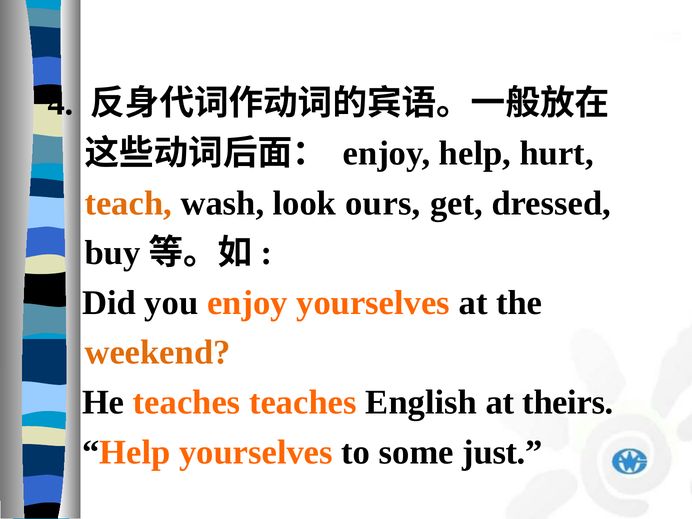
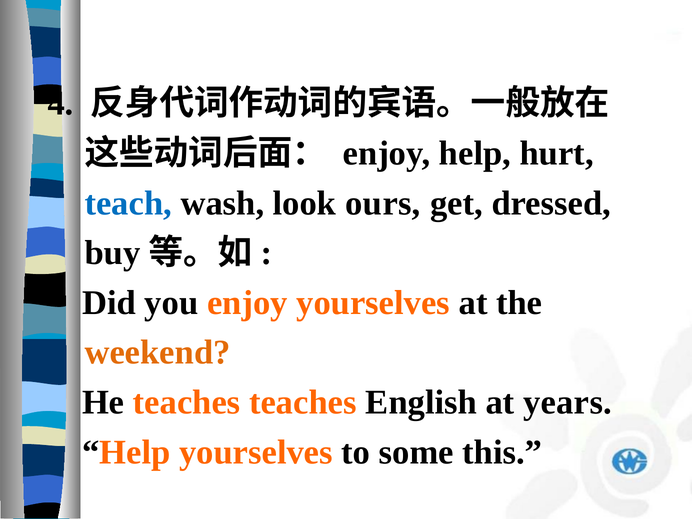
teach colour: orange -> blue (128, 203)
theirs: theirs -> years (568, 402)
just: just -> this (502, 452)
